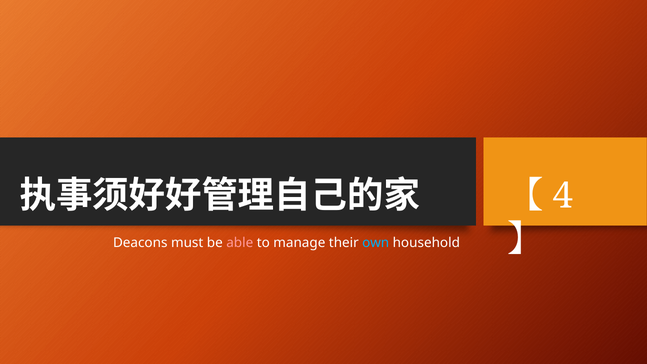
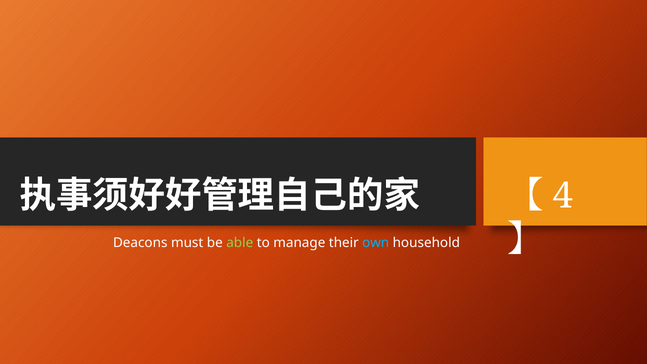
able colour: pink -> light green (240, 243)
